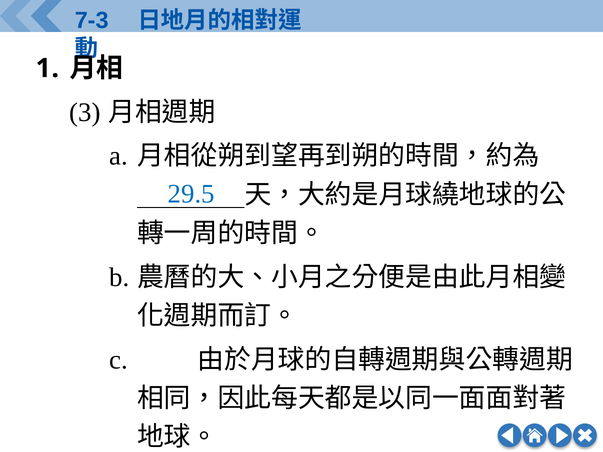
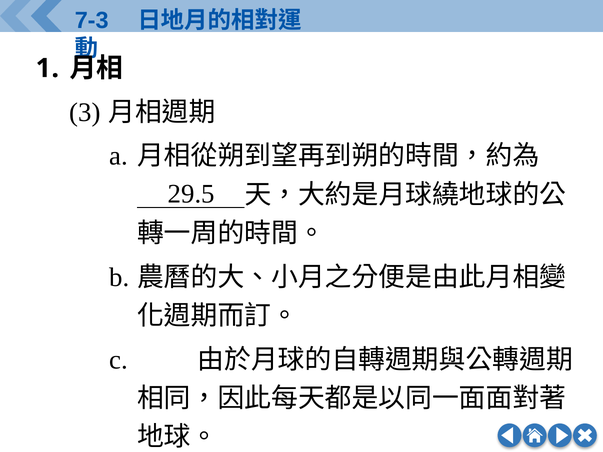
29.5 colour: blue -> black (191, 194)
